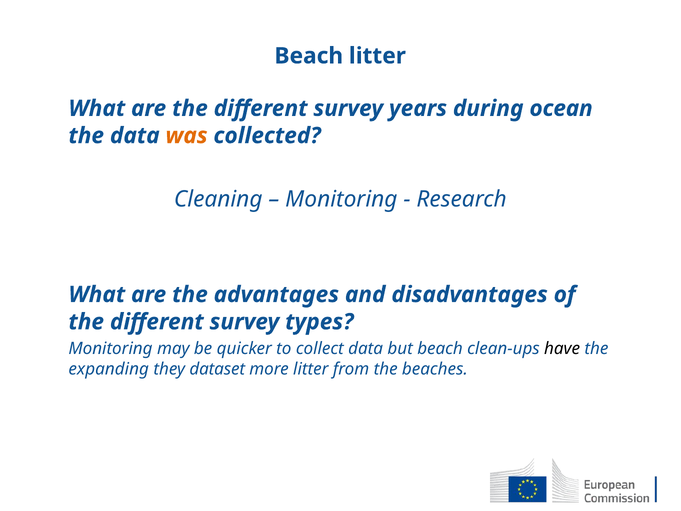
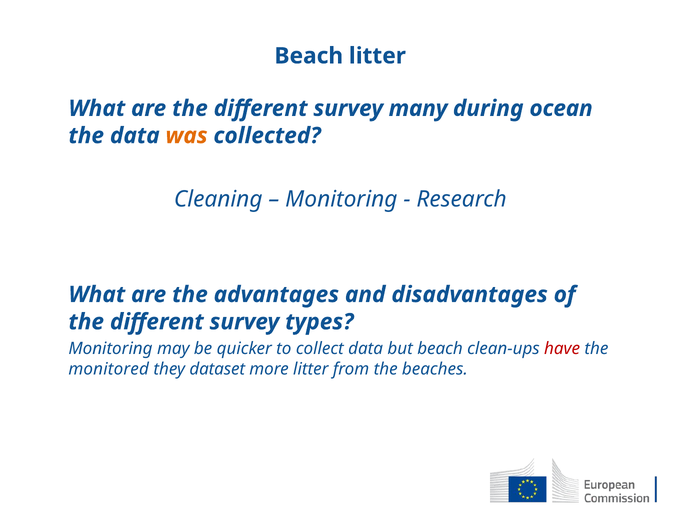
years: years -> many (418, 108)
have colour: black -> red (562, 349)
expanding: expanding -> monitored (109, 369)
